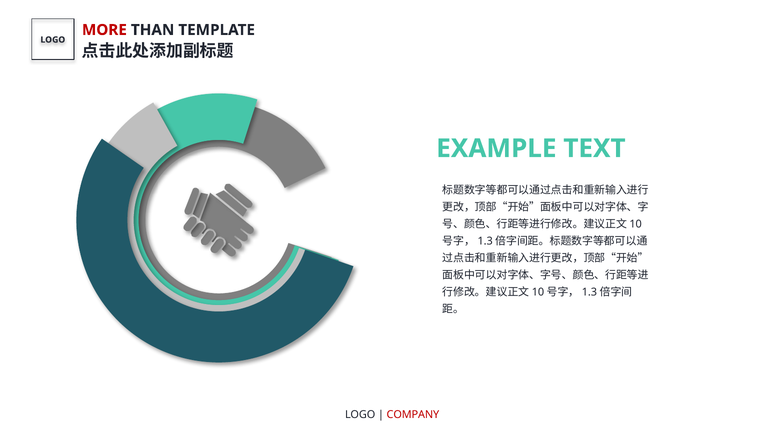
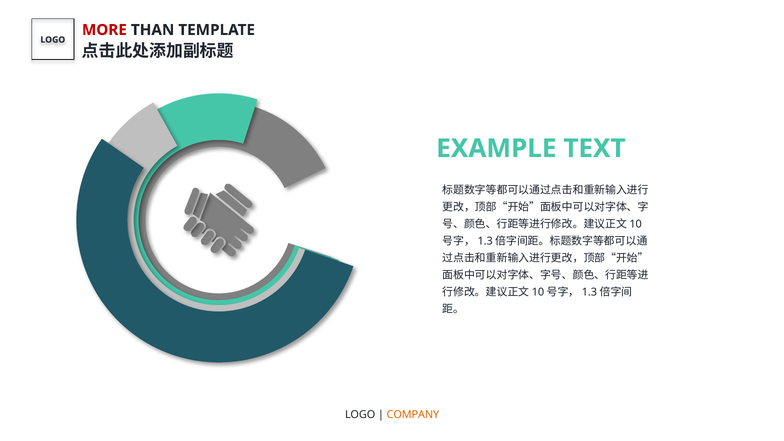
COMPANY colour: red -> orange (413, 415)
